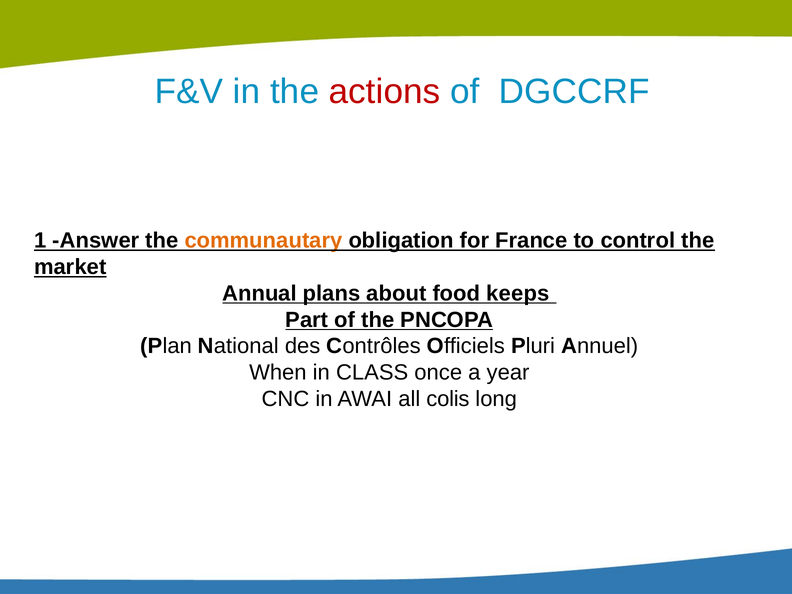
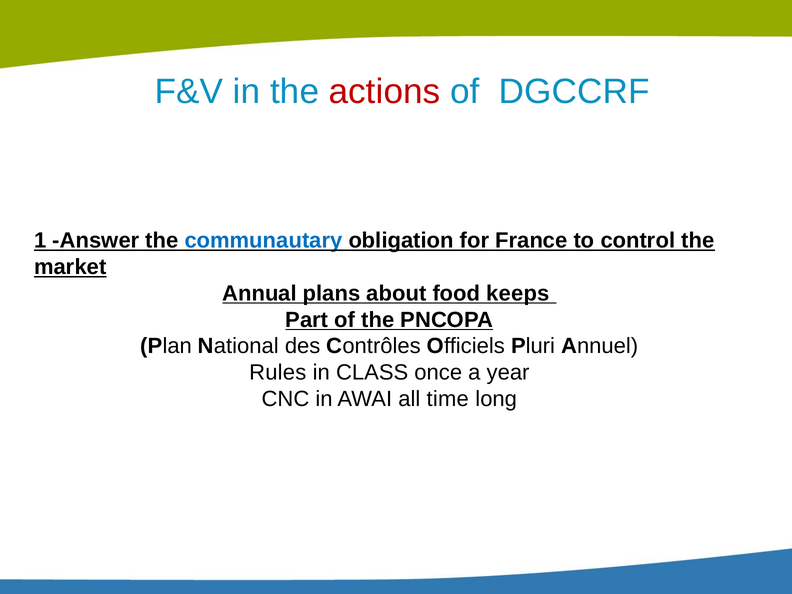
communautary colour: orange -> blue (264, 241)
When: When -> Rules (278, 373)
colis: colis -> time (448, 399)
